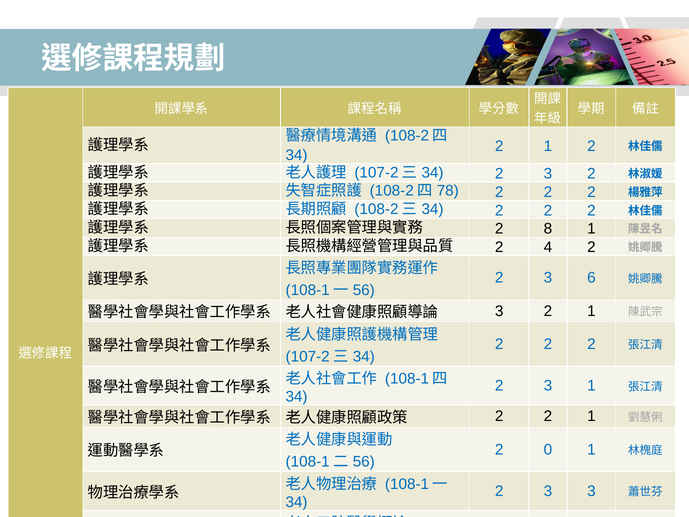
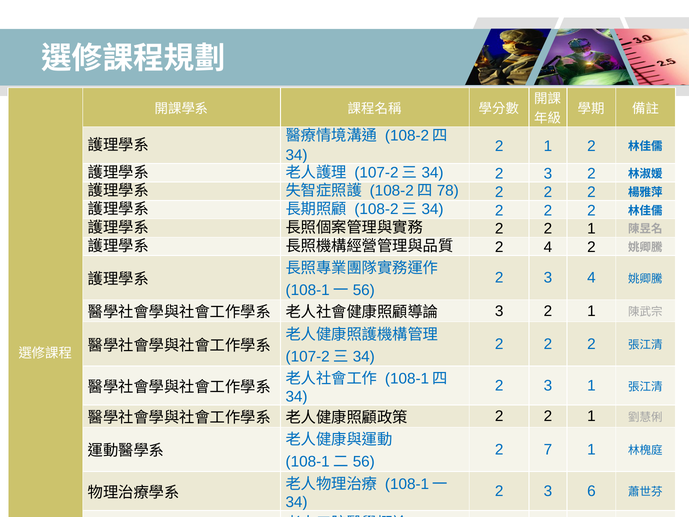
8: 8 -> 2 (548, 229)
3 6: 6 -> 4 (591, 278)
0: 0 -> 7 (548, 449)
3 3: 3 -> 6 (591, 491)
